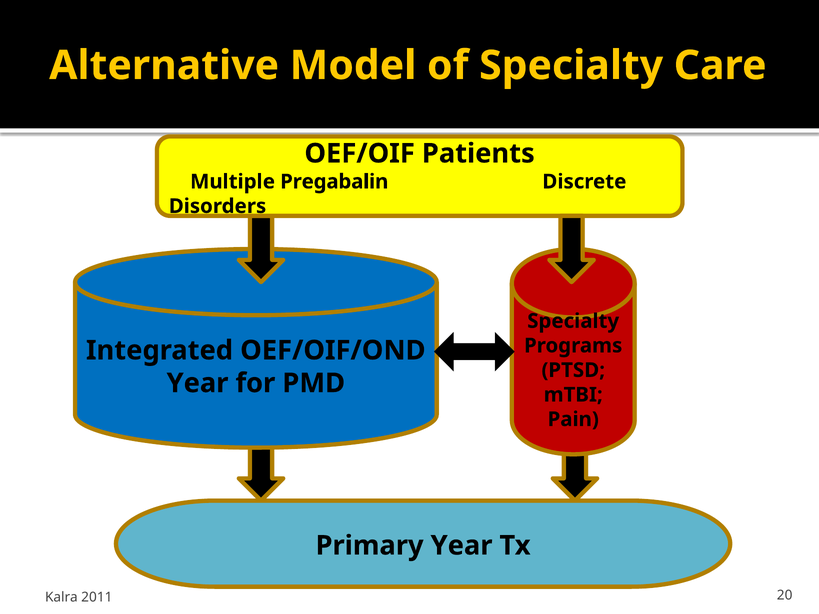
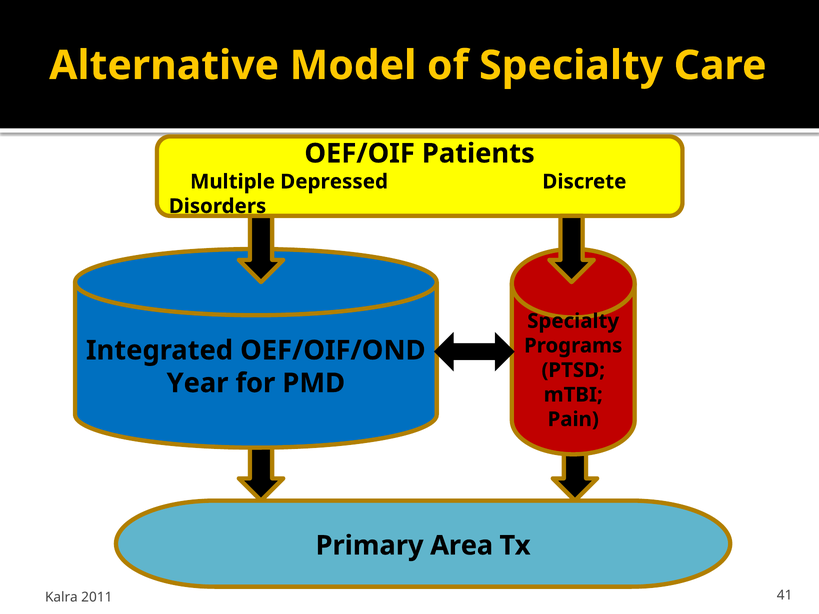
Pregabalin: Pregabalin -> Depressed (334, 182)
Primary Year: Year -> Area (462, 546)
20: 20 -> 41 (785, 595)
